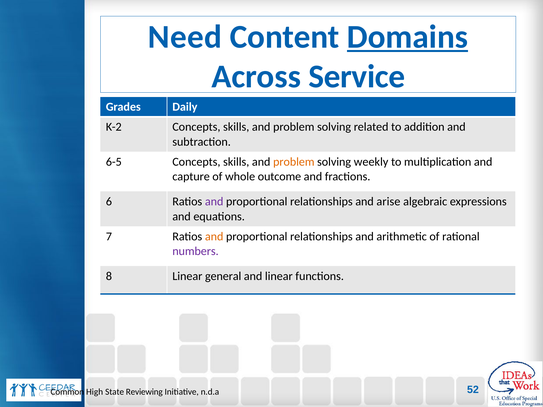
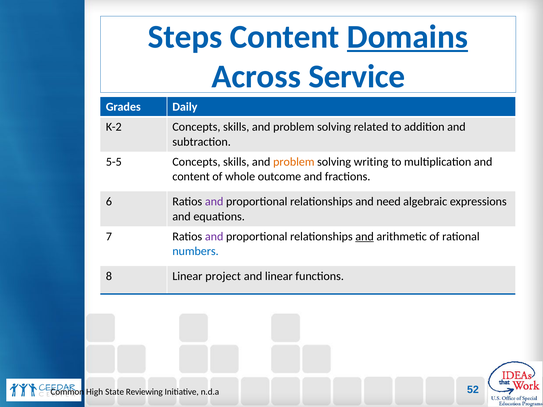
Need: Need -> Steps (185, 37)
6-5: 6-5 -> 5-5 (114, 162)
weekly: weekly -> writing (371, 162)
capture: capture -> content (191, 177)
arise: arise -> need (389, 202)
and colour: orange -> purple (214, 237)
and underline: none -> present (365, 237)
numbers colour: purple -> blue (196, 251)
general: general -> project (223, 276)
